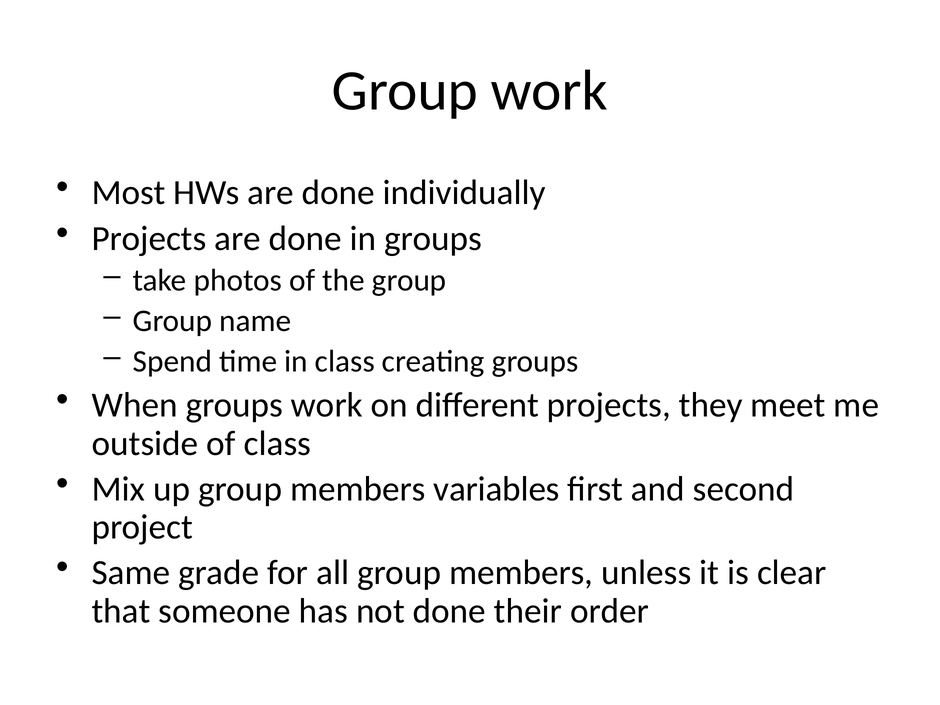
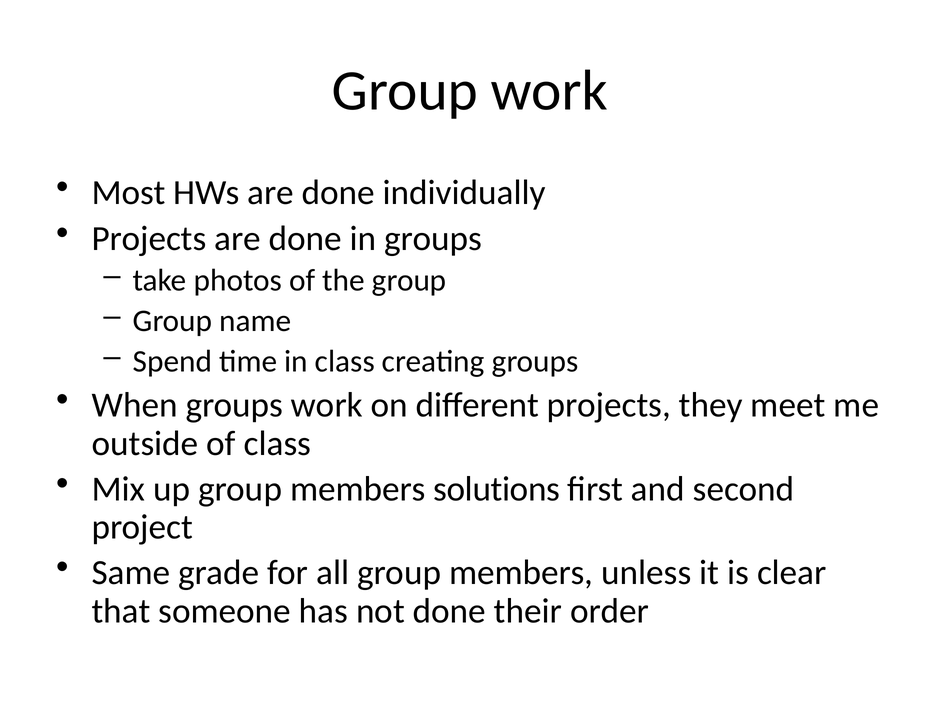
variables: variables -> solutions (497, 489)
